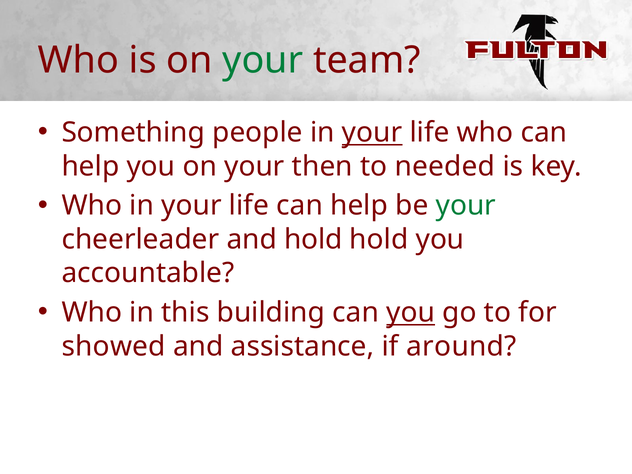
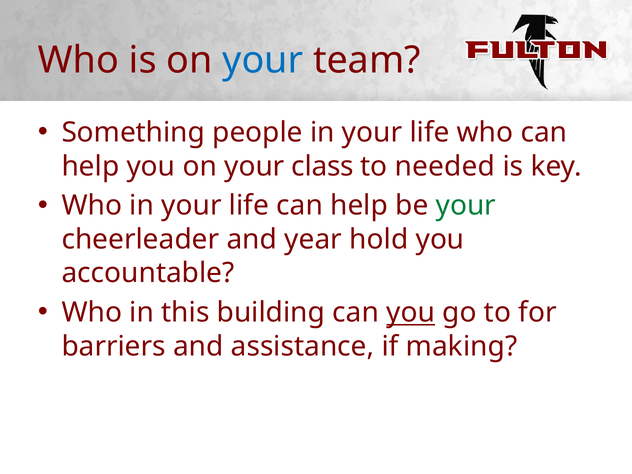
your colour: green -> blue (263, 60)
your underline: present -> none (372, 133)
then: then -> class (323, 166)
and hold: hold -> year (313, 239)
showed: showed -> barriers (114, 346)
around: around -> making (462, 346)
